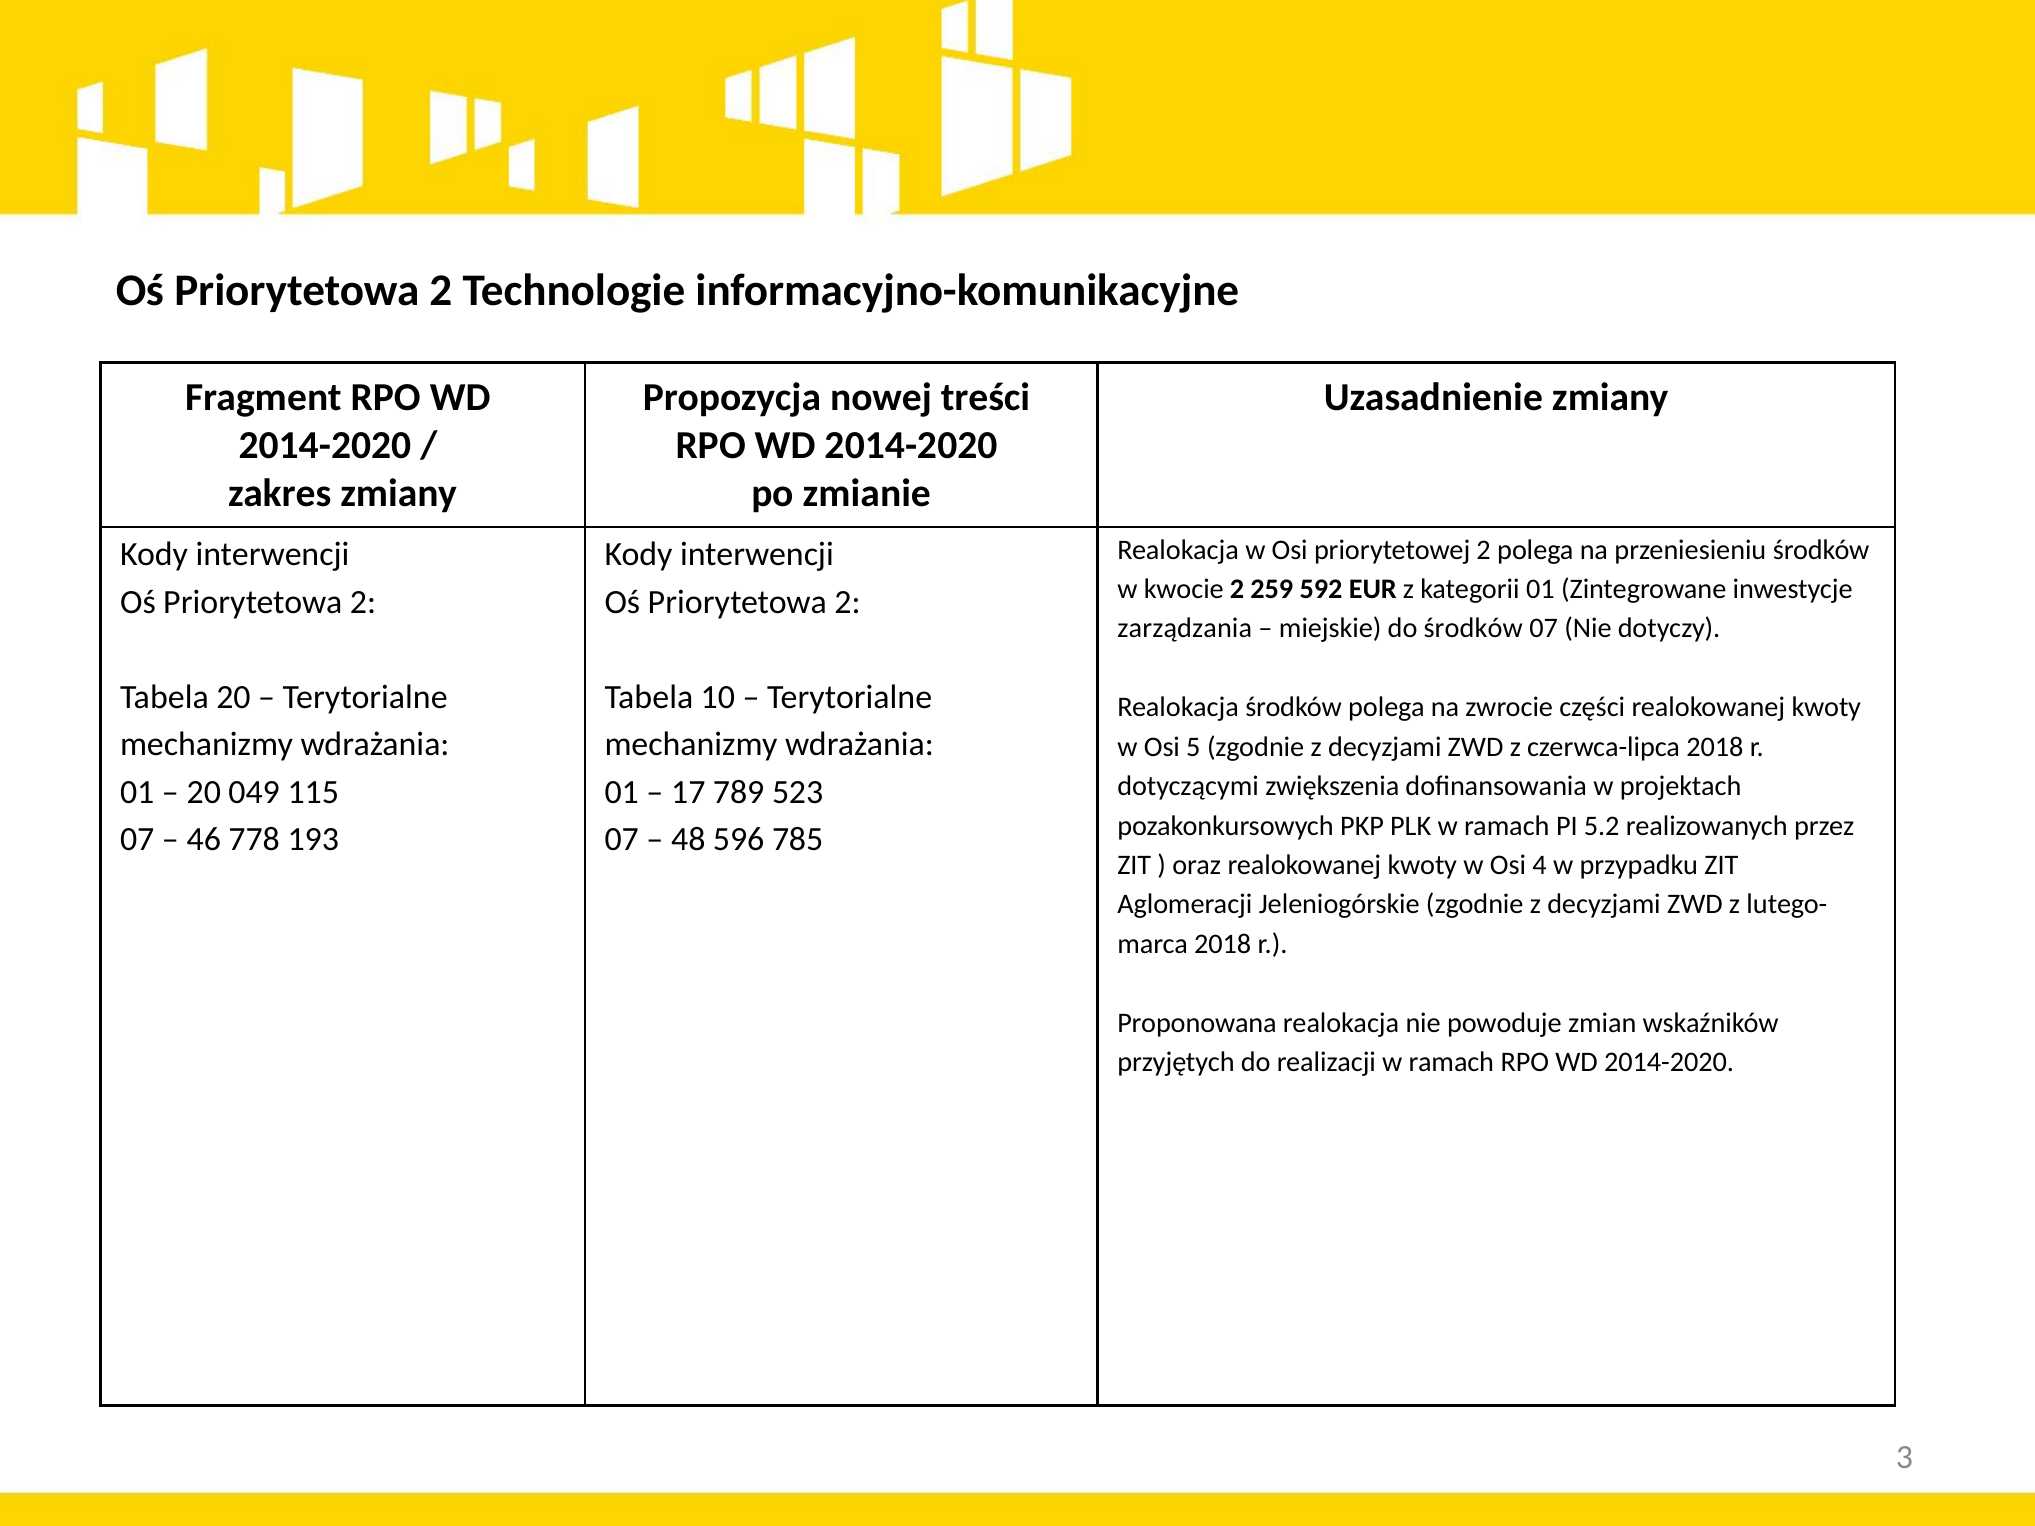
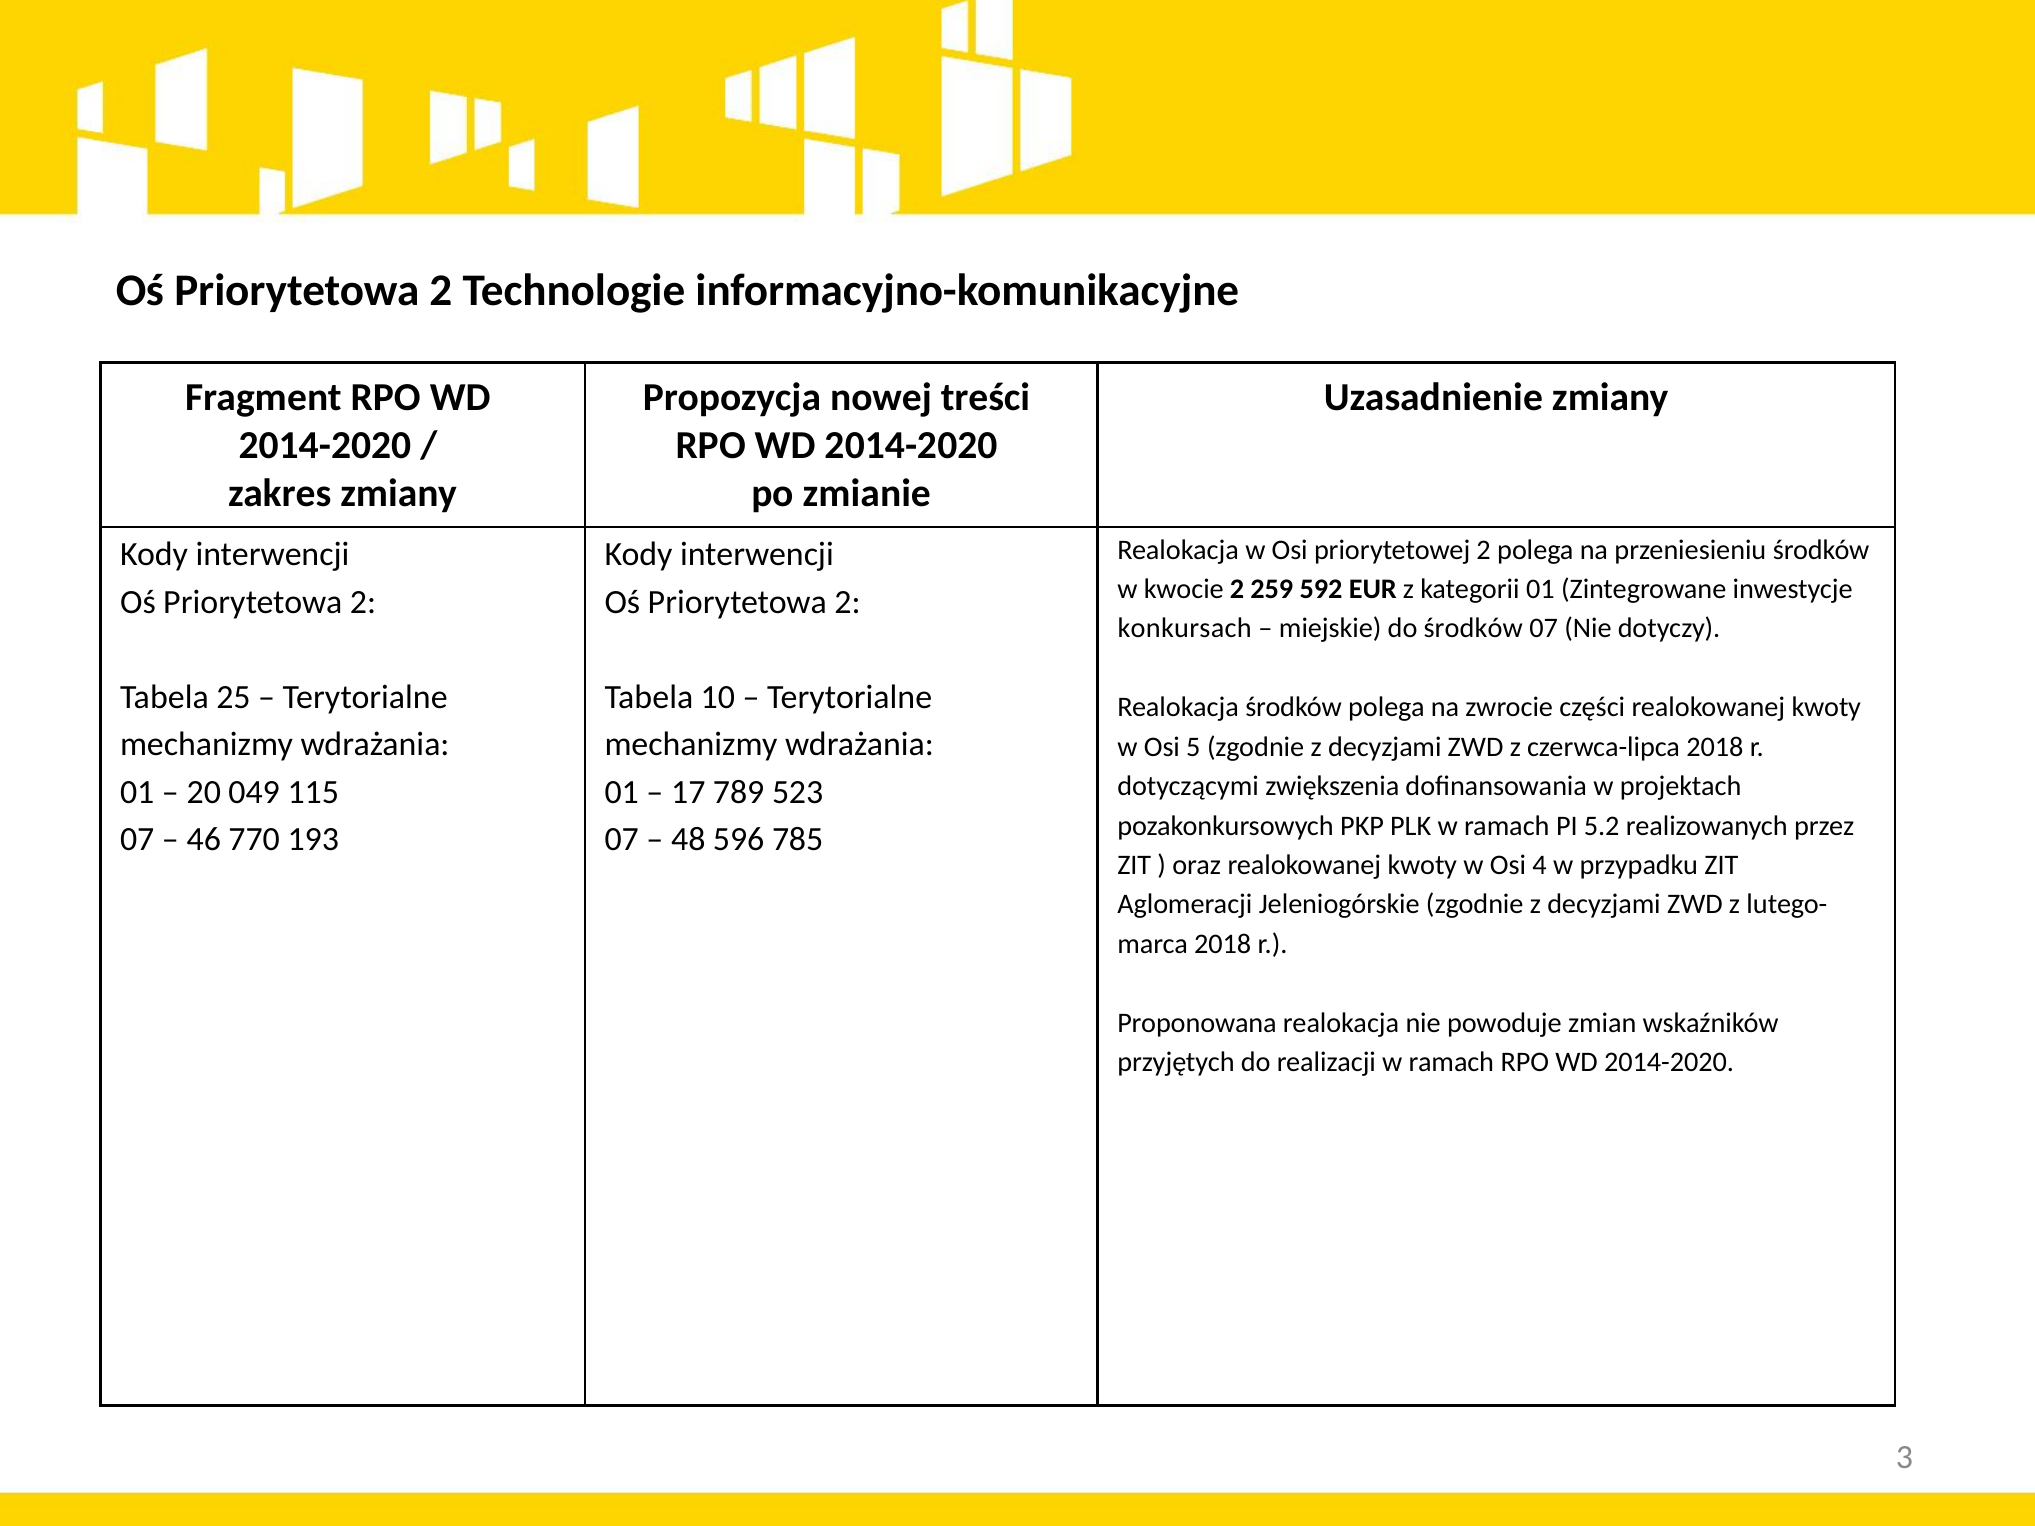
zarządzania: zarządzania -> konkursach (1185, 629)
Tabela 20: 20 -> 25 (233, 697)
778: 778 -> 770 (254, 840)
